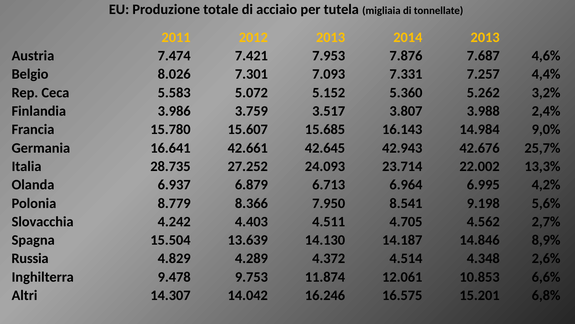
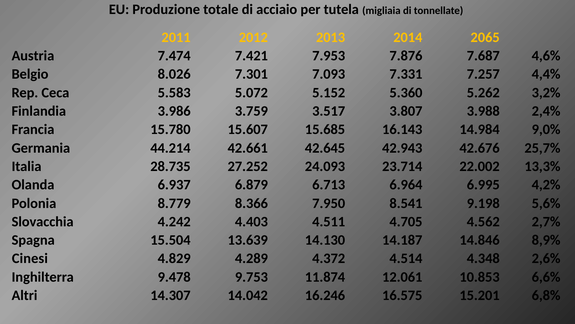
2014 2013: 2013 -> 2065 (485, 37)
16.641: 16.641 -> 44.214 (170, 148)
Russia: Russia -> Cinesi (30, 258)
